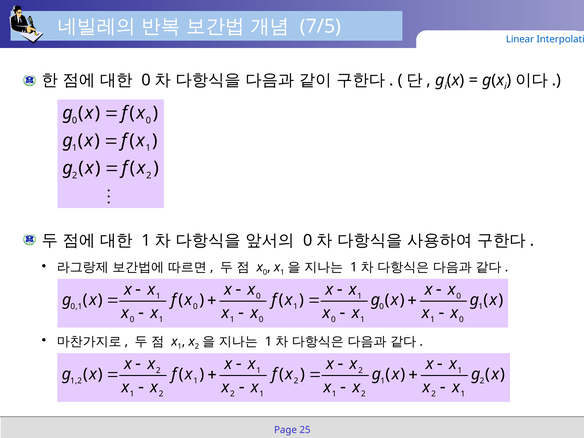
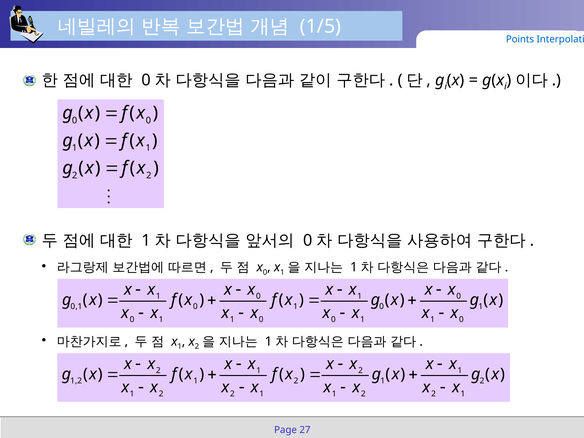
7/5: 7/5 -> 1/5 (320, 26)
Linear: Linear -> Points (520, 39)
25: 25 -> 27 (305, 430)
